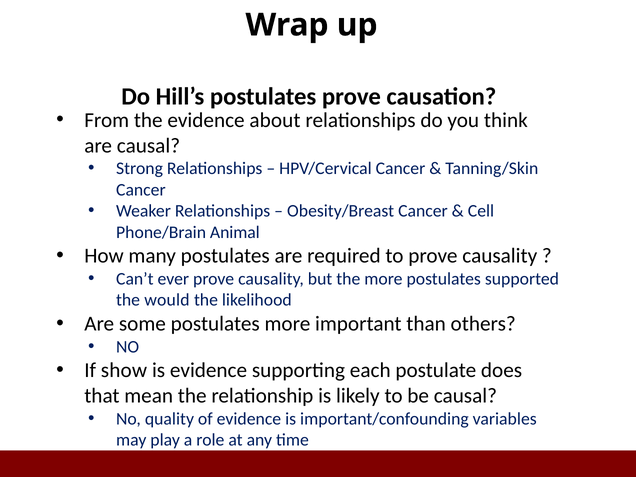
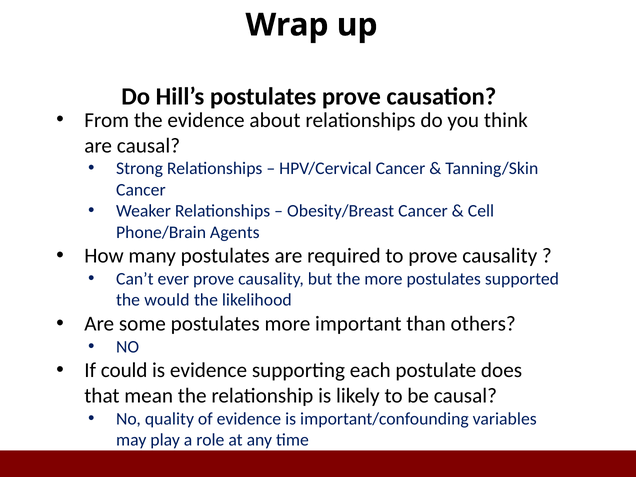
Animal: Animal -> Agents (235, 232)
show: show -> could (124, 370)
